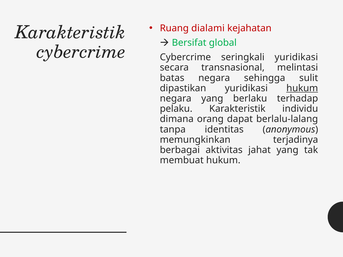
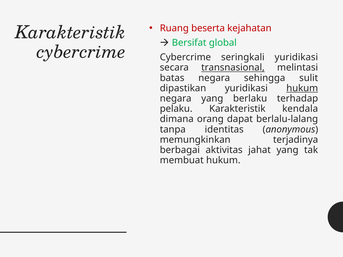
dialami: dialami -> beserta (208, 28)
transnasional underline: none -> present (233, 68)
individu: individu -> kendala (300, 109)
